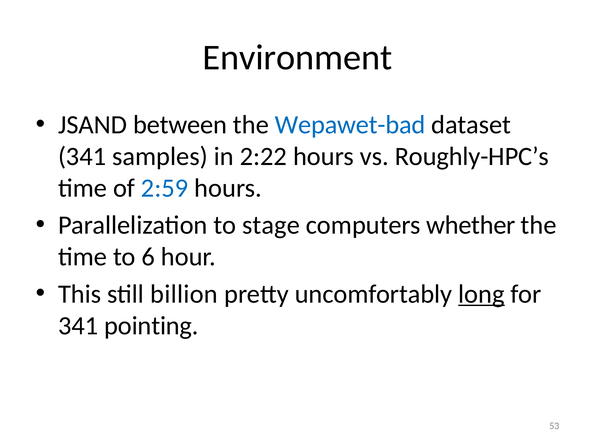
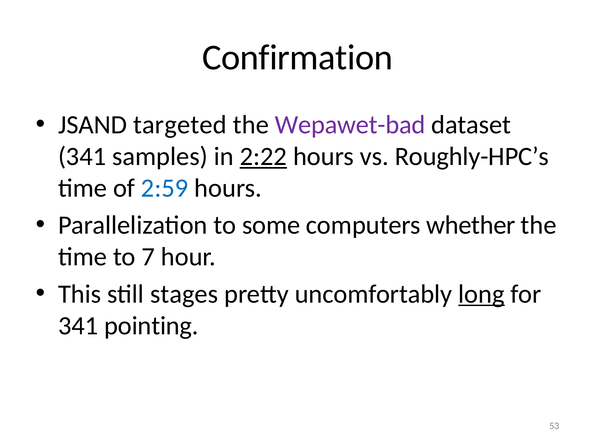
Environment: Environment -> Confirmation (298, 58)
between: between -> targeted (180, 125)
Wepawet-bad colour: blue -> purple (350, 125)
2:22 underline: none -> present (263, 157)
stage: stage -> some (271, 225)
6: 6 -> 7 (148, 257)
billion: billion -> stages (184, 294)
